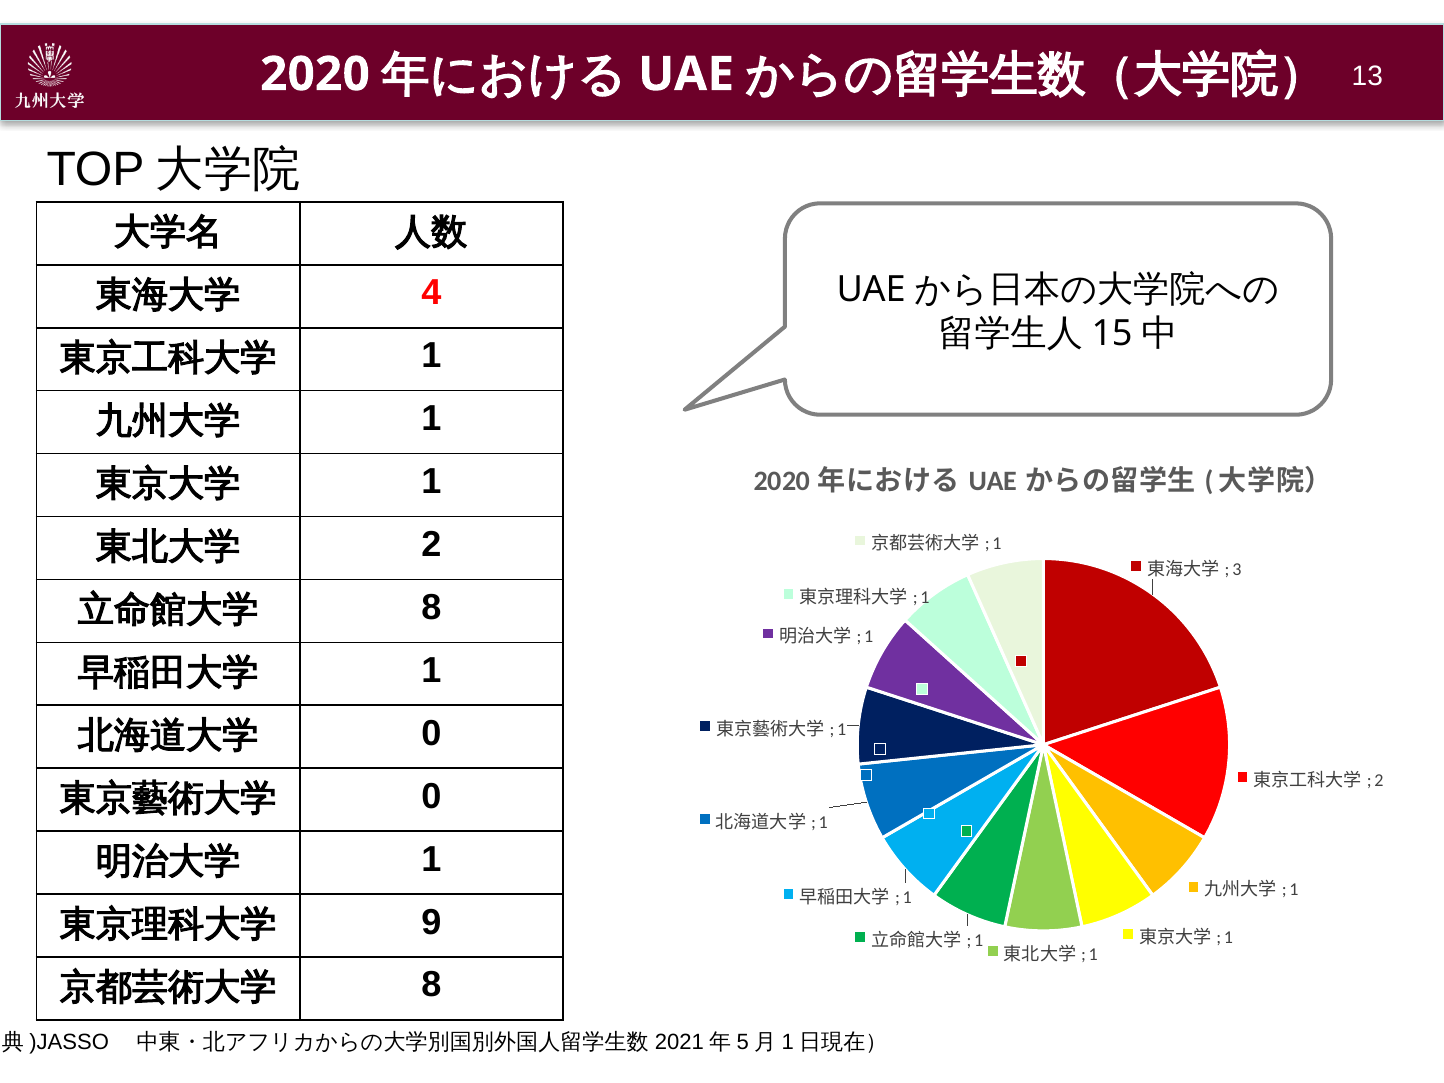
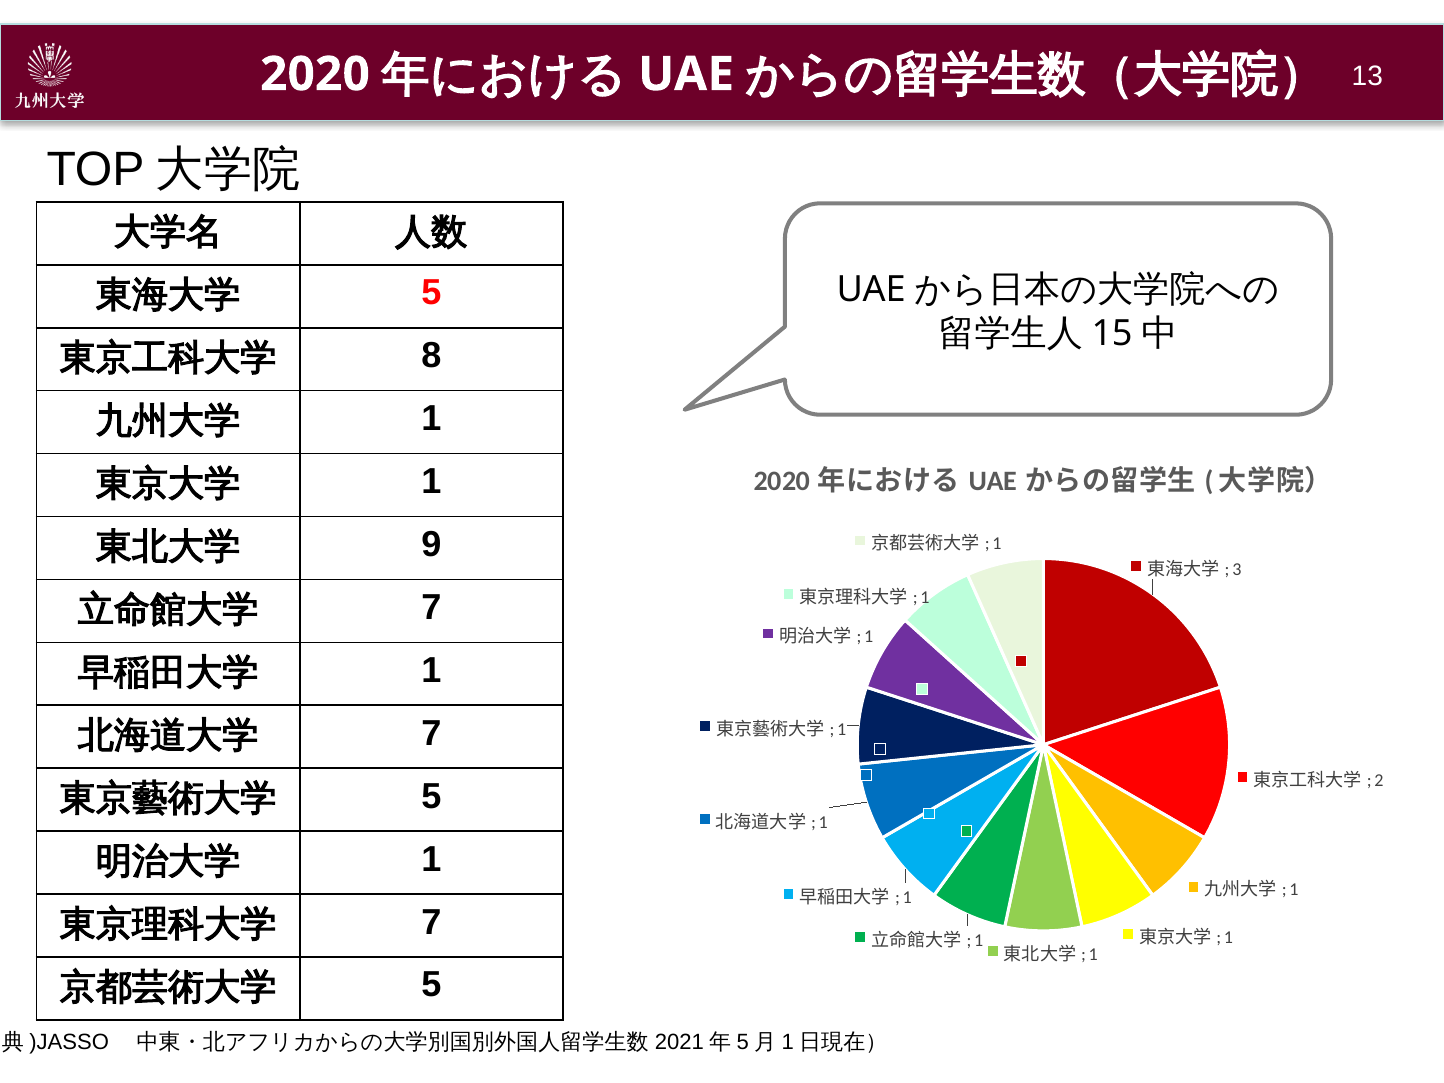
4: 4 -> 5 (431, 293)
1: 1 -> 8 (431, 356)
2: 2 -> 9 (431, 545)
8: 8 -> 7 (431, 607)
0: 0 -> 7 (431, 733)
0: 0 -> 5 (431, 796)
9: 9 -> 7 (431, 922)
8: 8 -> 5 (431, 985)
